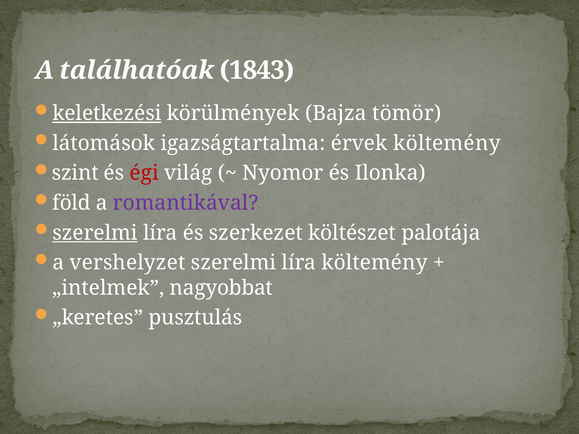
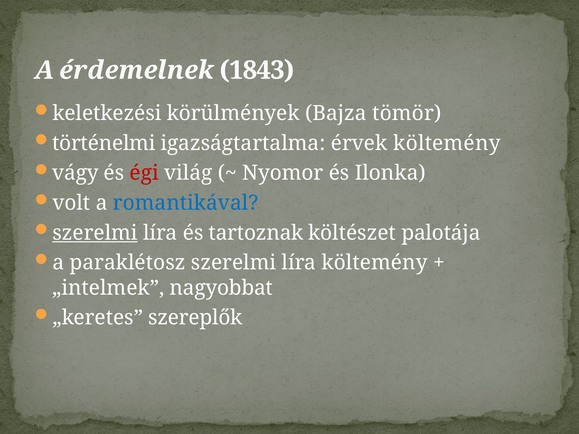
találhatóak: találhatóak -> érdemelnek (136, 70)
keletkezési underline: present -> none (107, 113)
látomások: látomások -> történelmi (104, 143)
szint: szint -> vágy (75, 173)
föld: föld -> volt (71, 203)
romantikával colour: purple -> blue (186, 203)
szerkezet: szerkezet -> tartoznak (256, 233)
vershelyzet: vershelyzet -> paraklétosz (128, 263)
pusztulás: pusztulás -> szereplők (195, 318)
